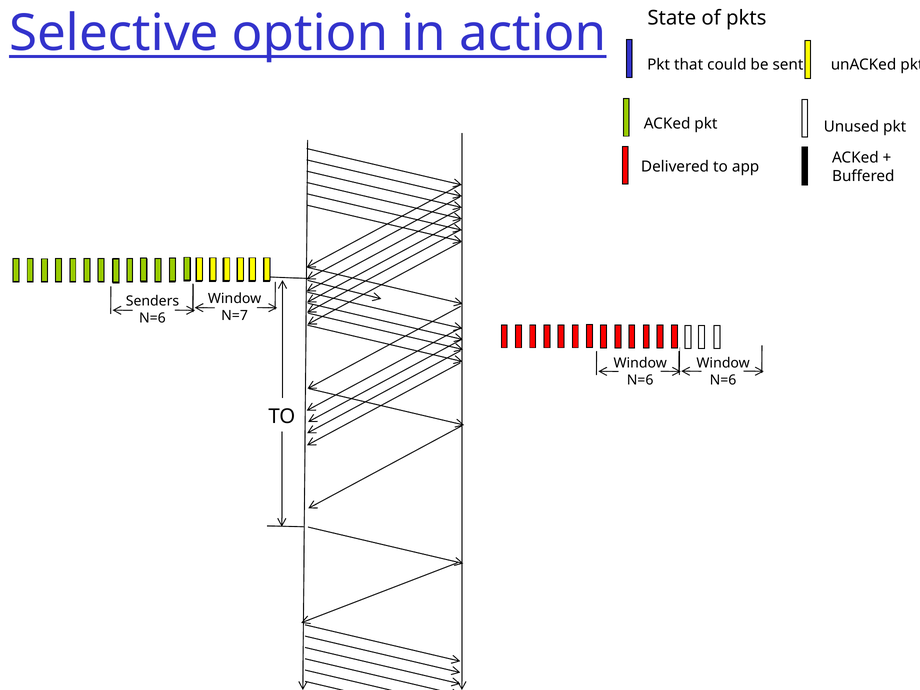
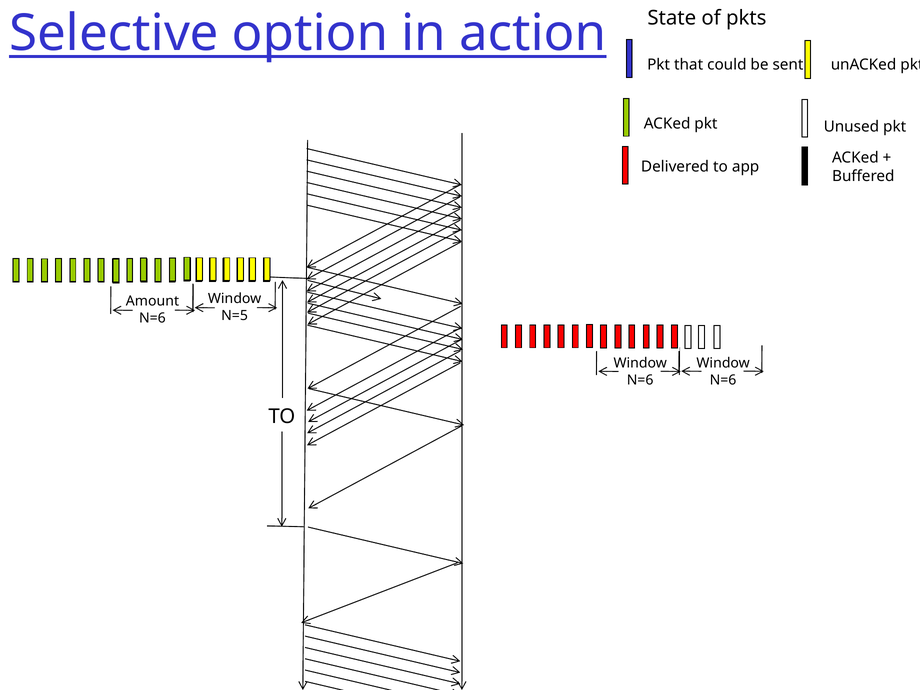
Senders: Senders -> Amount (152, 301)
N=7: N=7 -> N=5 (235, 315)
